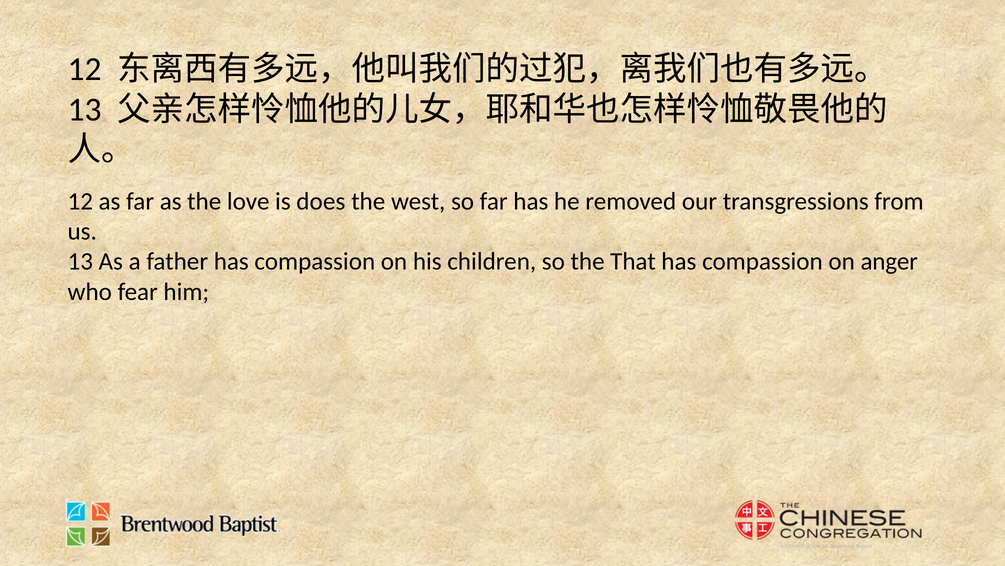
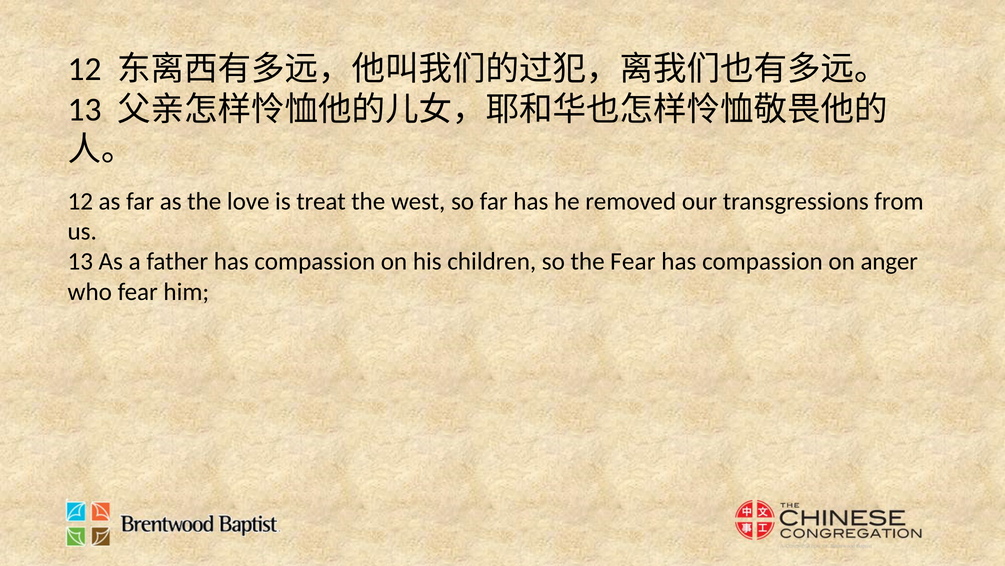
does: does -> treat (321, 201)
the That: That -> Fear (633, 261)
